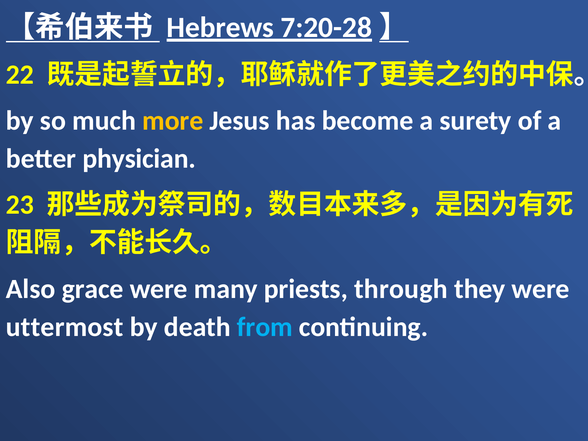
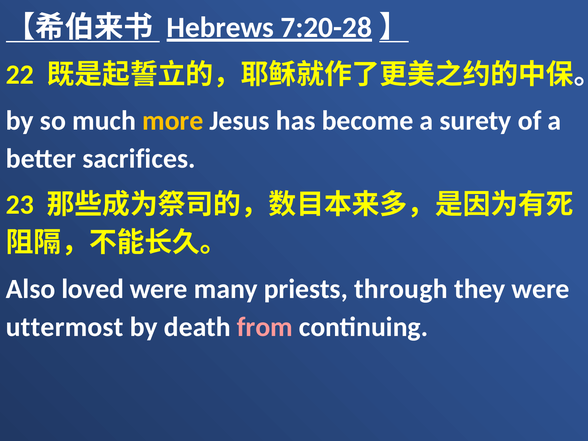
physician: physician -> sacrifices (139, 159)
grace: grace -> loved (93, 289)
from colour: light blue -> pink (265, 327)
